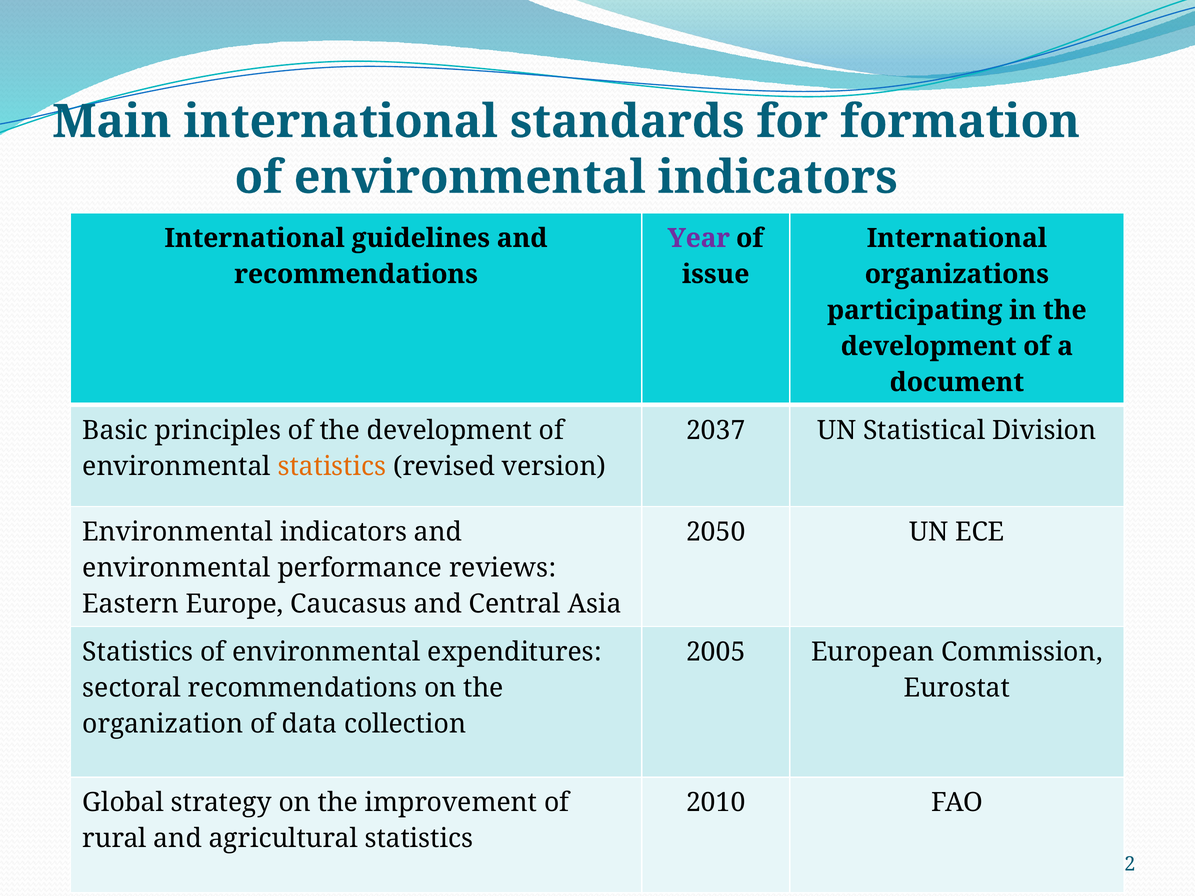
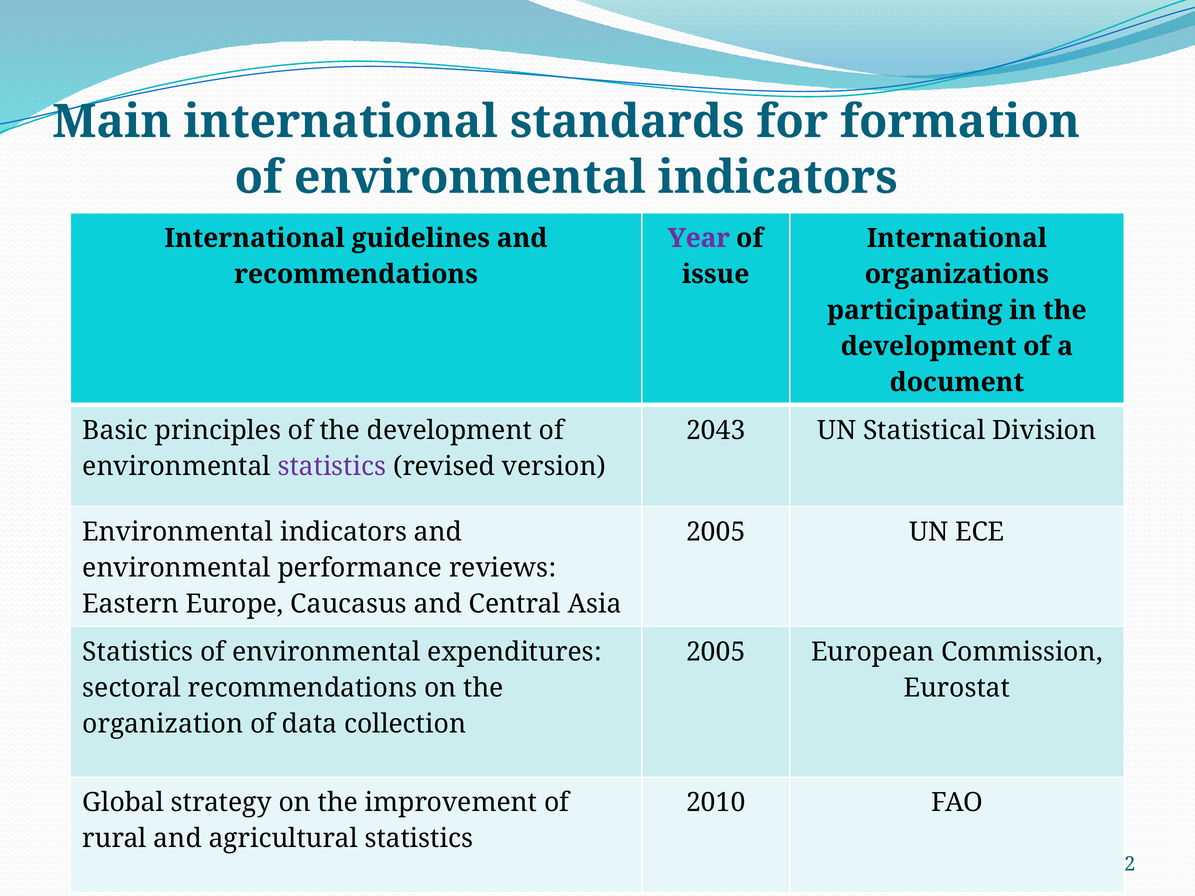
2037: 2037 -> 2043 (716, 430)
statistics colour: orange -> purple (332, 466)
2050: 2050 -> 2005 (716, 532)
